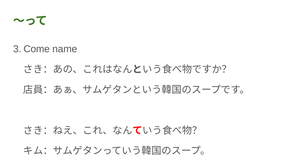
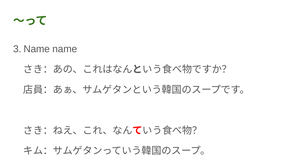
3 Come: Come -> Name (37, 49)
